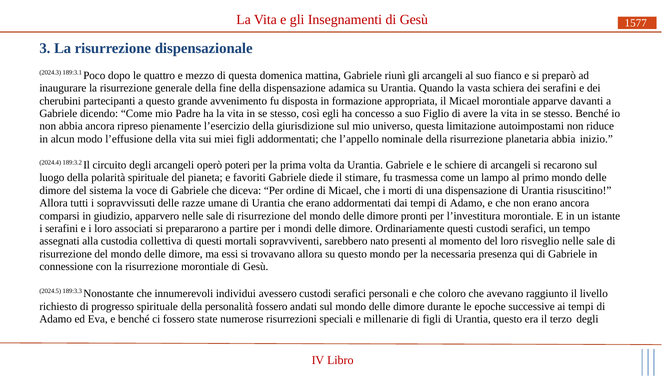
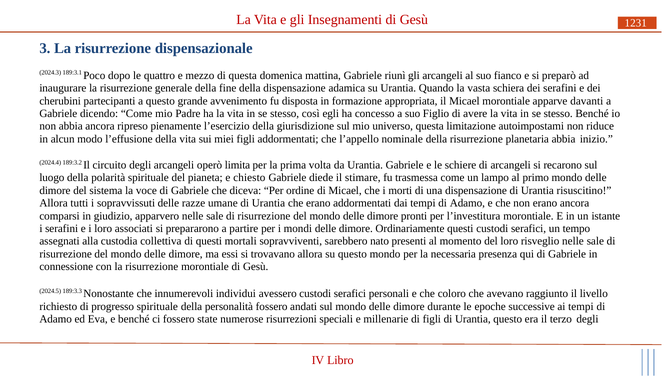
1577: 1577 -> 1231 (636, 23)
poteri: poteri -> limita (238, 165)
favoriti: favoriti -> chiesto (249, 178)
